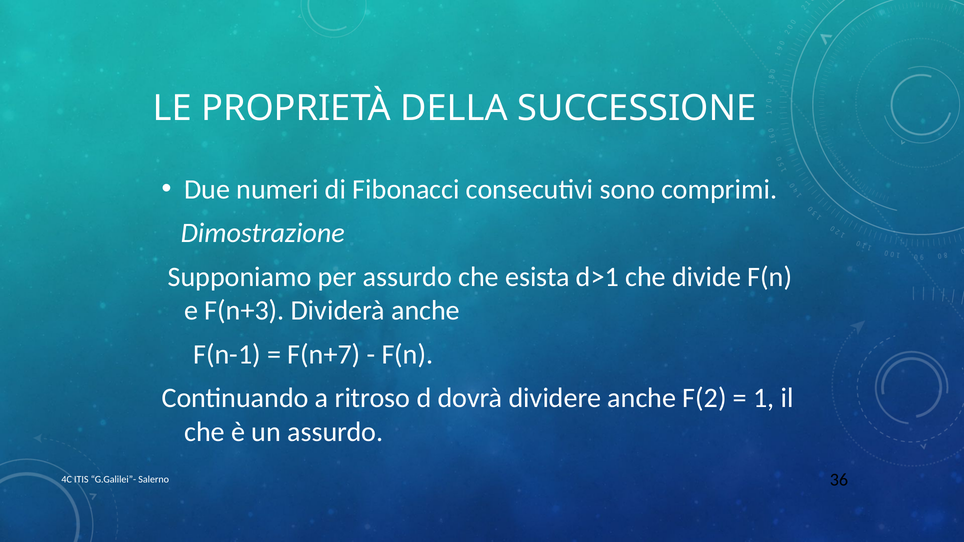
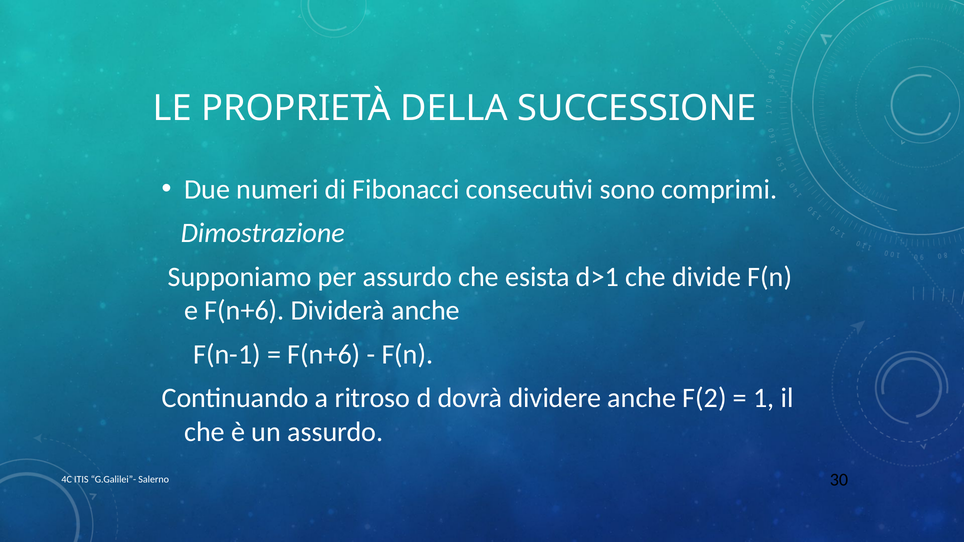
e F(n+3: F(n+3 -> F(n+6 (244, 311)
F(n+7: F(n+7 -> F(n+6 (324, 355)
36: 36 -> 30 (839, 480)
